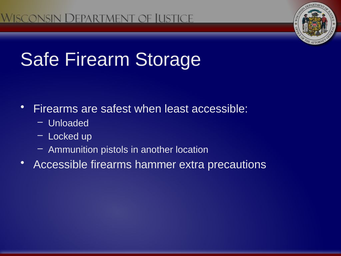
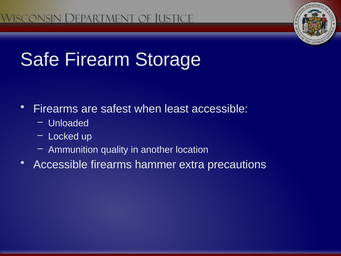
pistols: pistols -> quality (115, 150)
